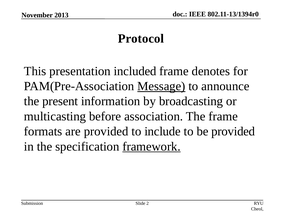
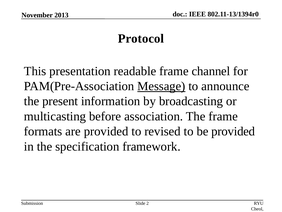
included: included -> readable (135, 71)
denotes: denotes -> channel (211, 71)
include: include -> revised (163, 131)
framework underline: present -> none (152, 146)
